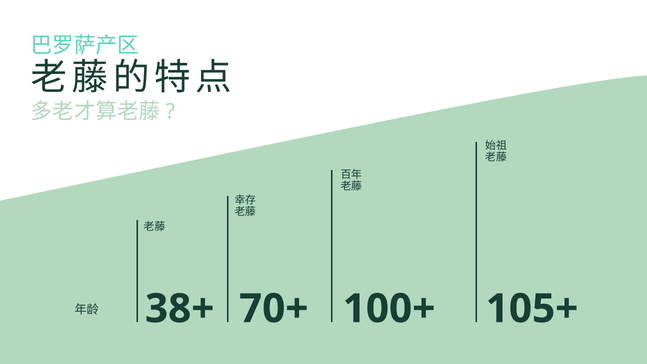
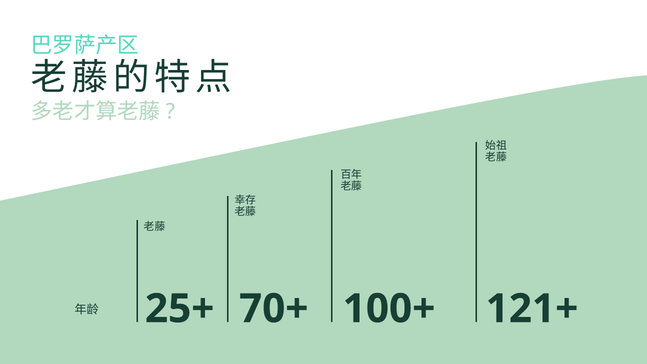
38+: 38+ -> 25+ (180, 309)
105+: 105+ -> 121+ (532, 309)
